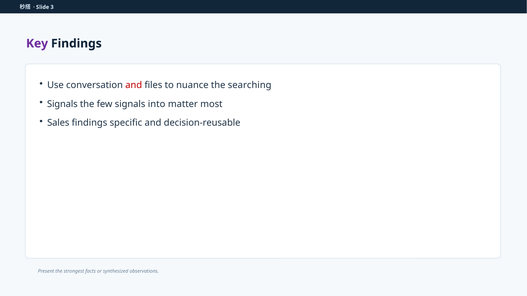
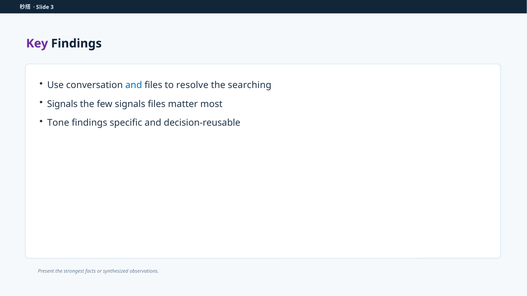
and colour: red -> blue (134, 85)
nuance: nuance -> resolve (192, 85)
signals into: into -> files (157, 104)
Sales: Sales -> Tone (58, 123)
